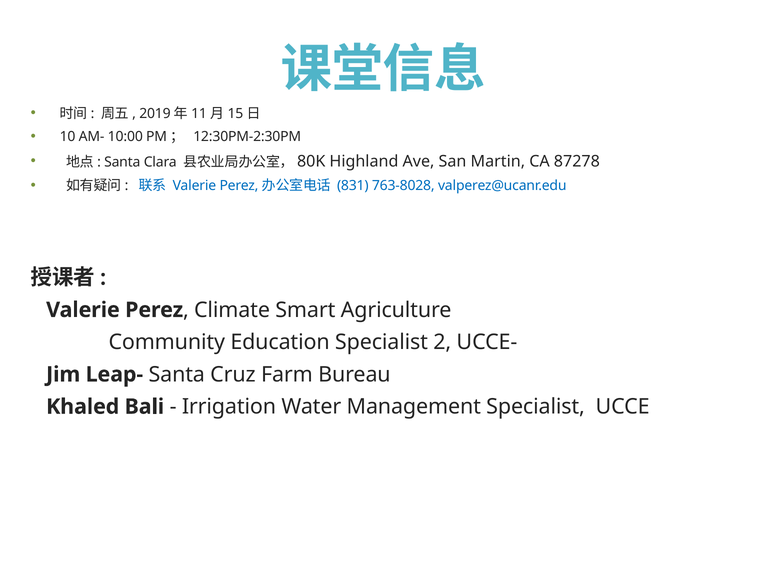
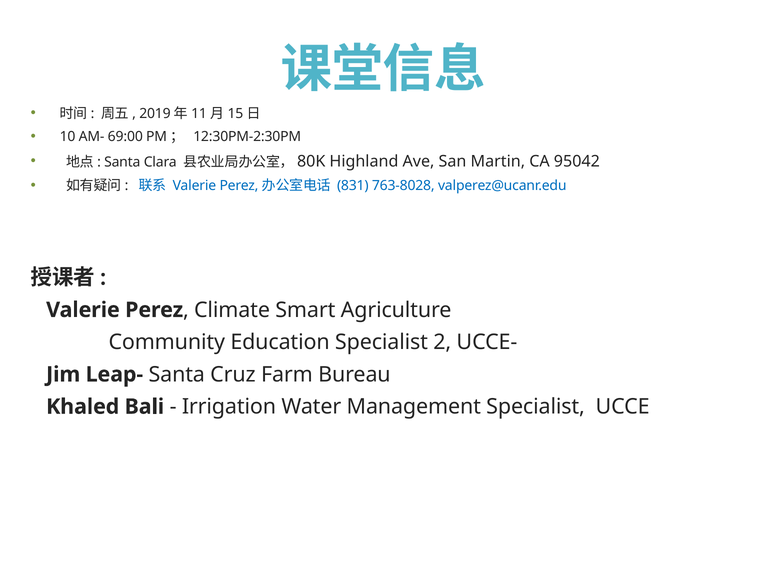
10:00: 10:00 -> 69:00 (125, 137)
87278: 87278 -> 95042 (577, 161)
